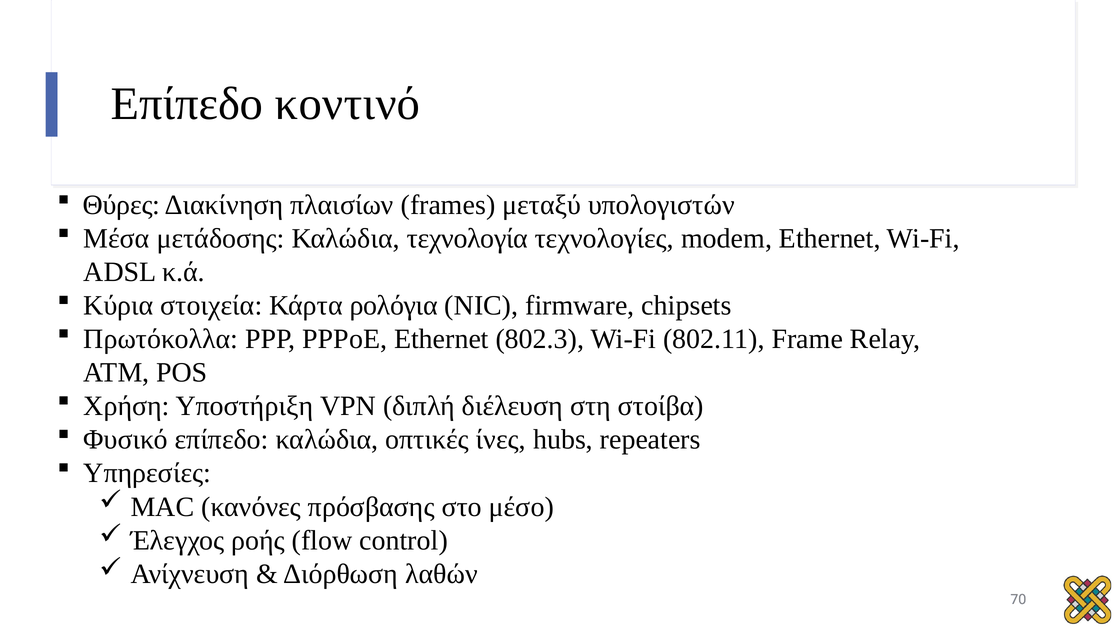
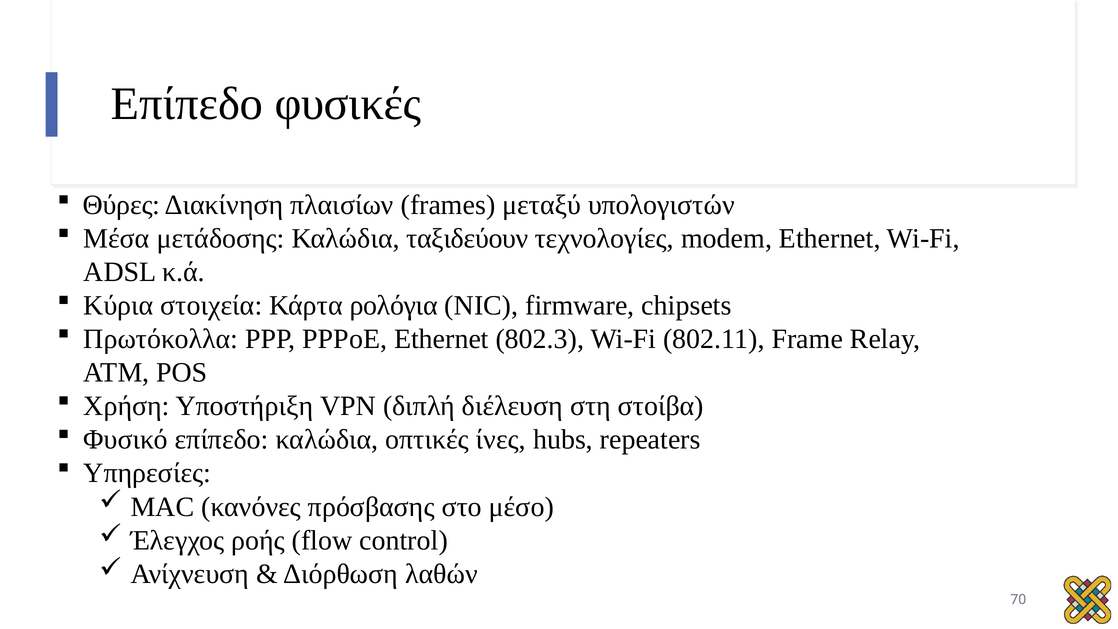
κοντινό: κοντινό -> φυσικές (348, 104)
τεχνολογία: τεχνολογία -> ταξιδεύουν (467, 238)
